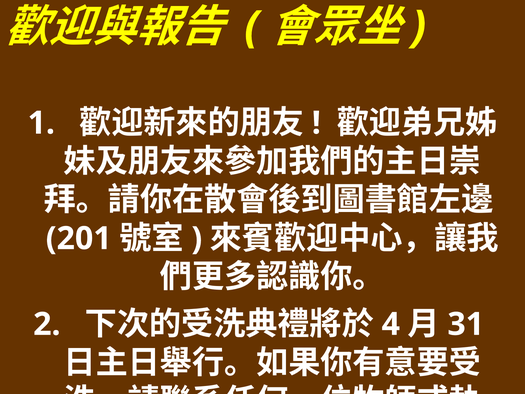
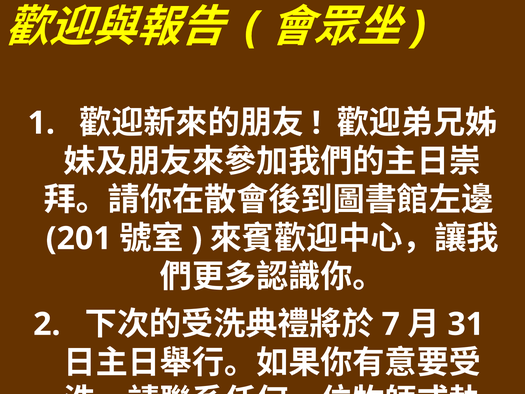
4: 4 -> 7 (391, 324)
